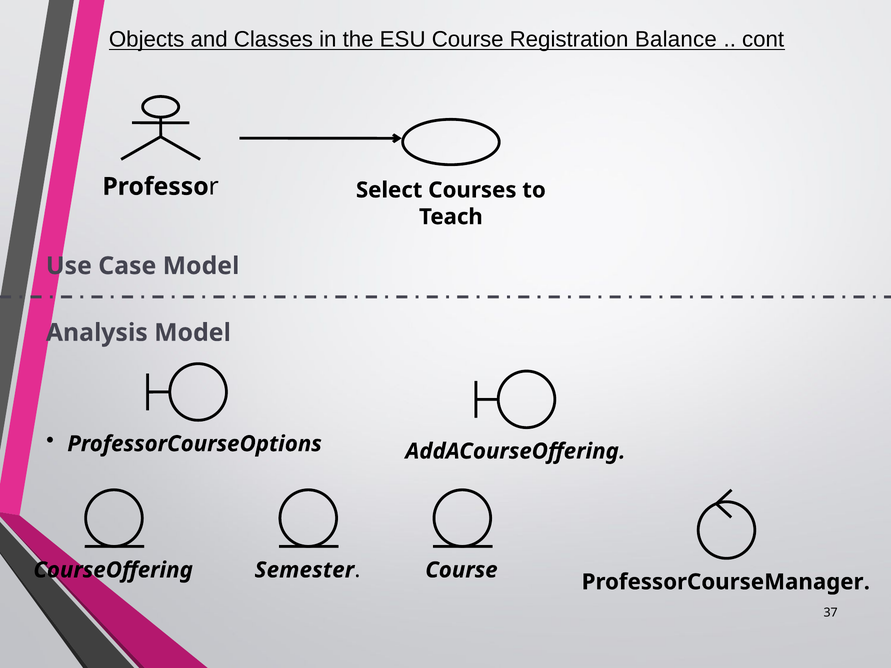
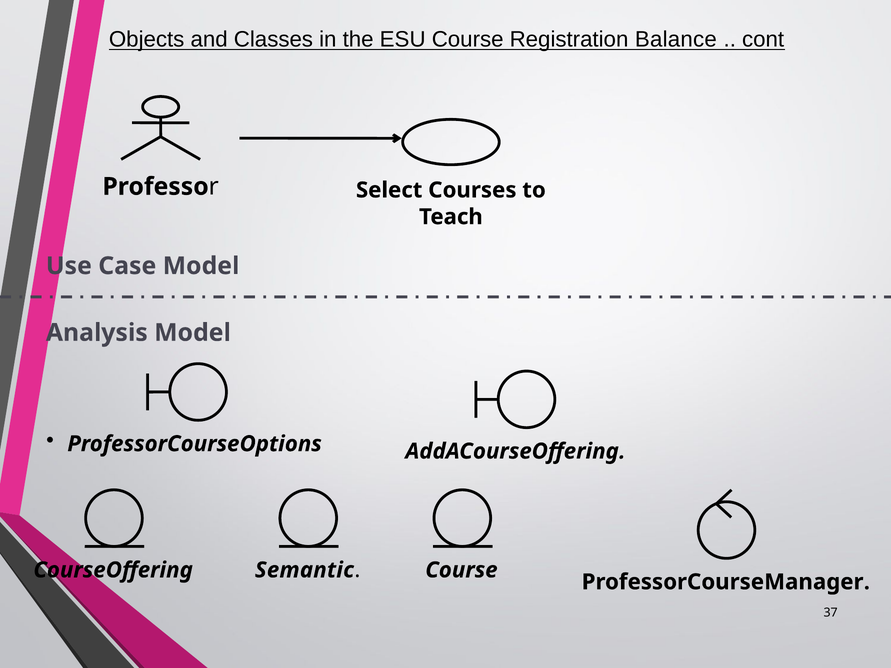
Semester: Semester -> Semantic (304, 570)
